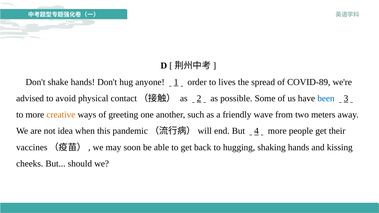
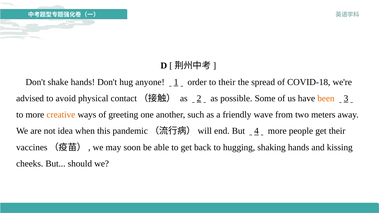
to lives: lives -> their (227, 82)
COVID-89: COVID-89 -> COVID-18 (309, 82)
been colour: blue -> orange (326, 98)
